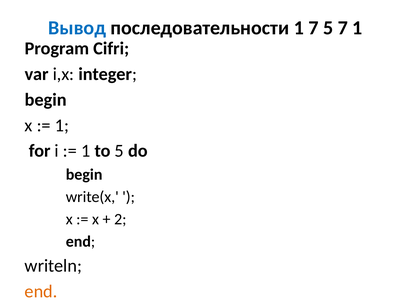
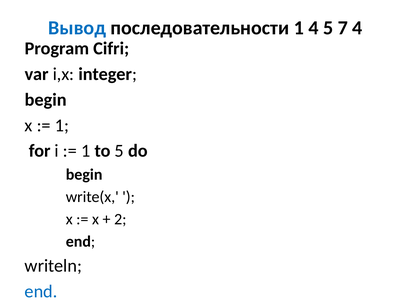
1 7: 7 -> 4 (313, 28)
7 1: 1 -> 4 (357, 28)
end colour: orange -> blue (41, 292)
